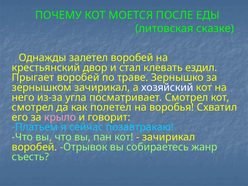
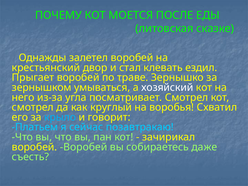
зернышком зачирикал: зачирикал -> умываться (102, 88)
полетел: полетел -> круглый (111, 107)
крыло colour: pink -> light blue (60, 117)
воробей Отрывок: Отрывок -> Воробей (84, 147)
жанр: жанр -> даже (204, 147)
